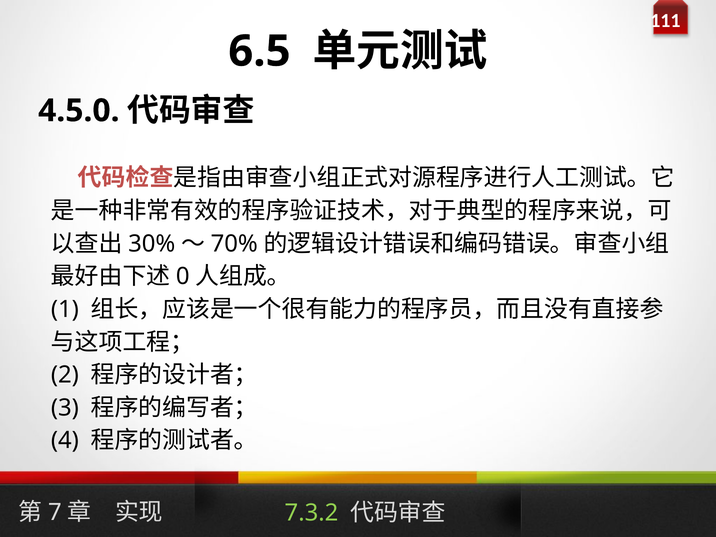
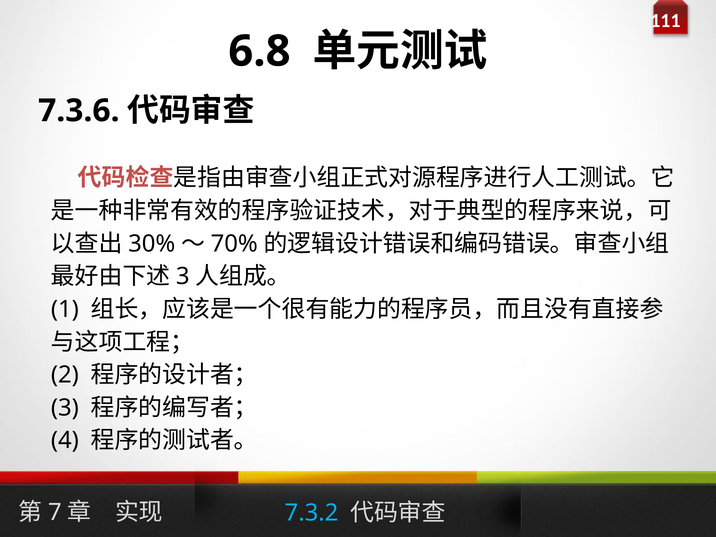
6.5: 6.5 -> 6.8 (259, 51)
4.5.0: 4.5.0 -> 7.3.6 (79, 111)
0: 0 -> 3 (183, 277)
7.3.2 colour: light green -> light blue (311, 513)
